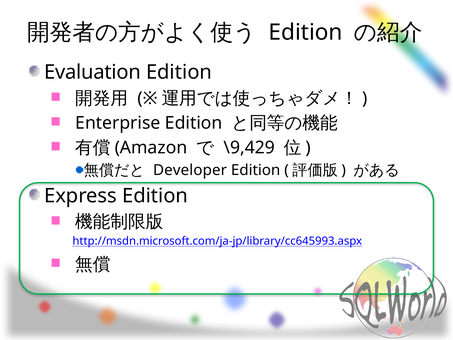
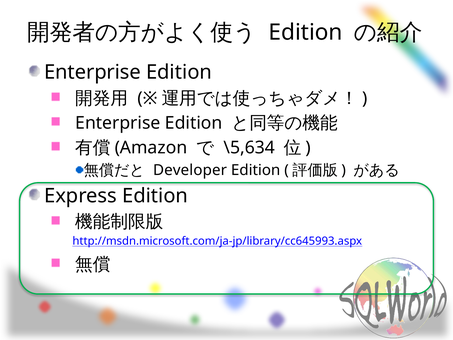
Evaluation: Evaluation -> Enterprise (93, 72)
\9,429: \9,429 -> \5,634 (249, 148)
